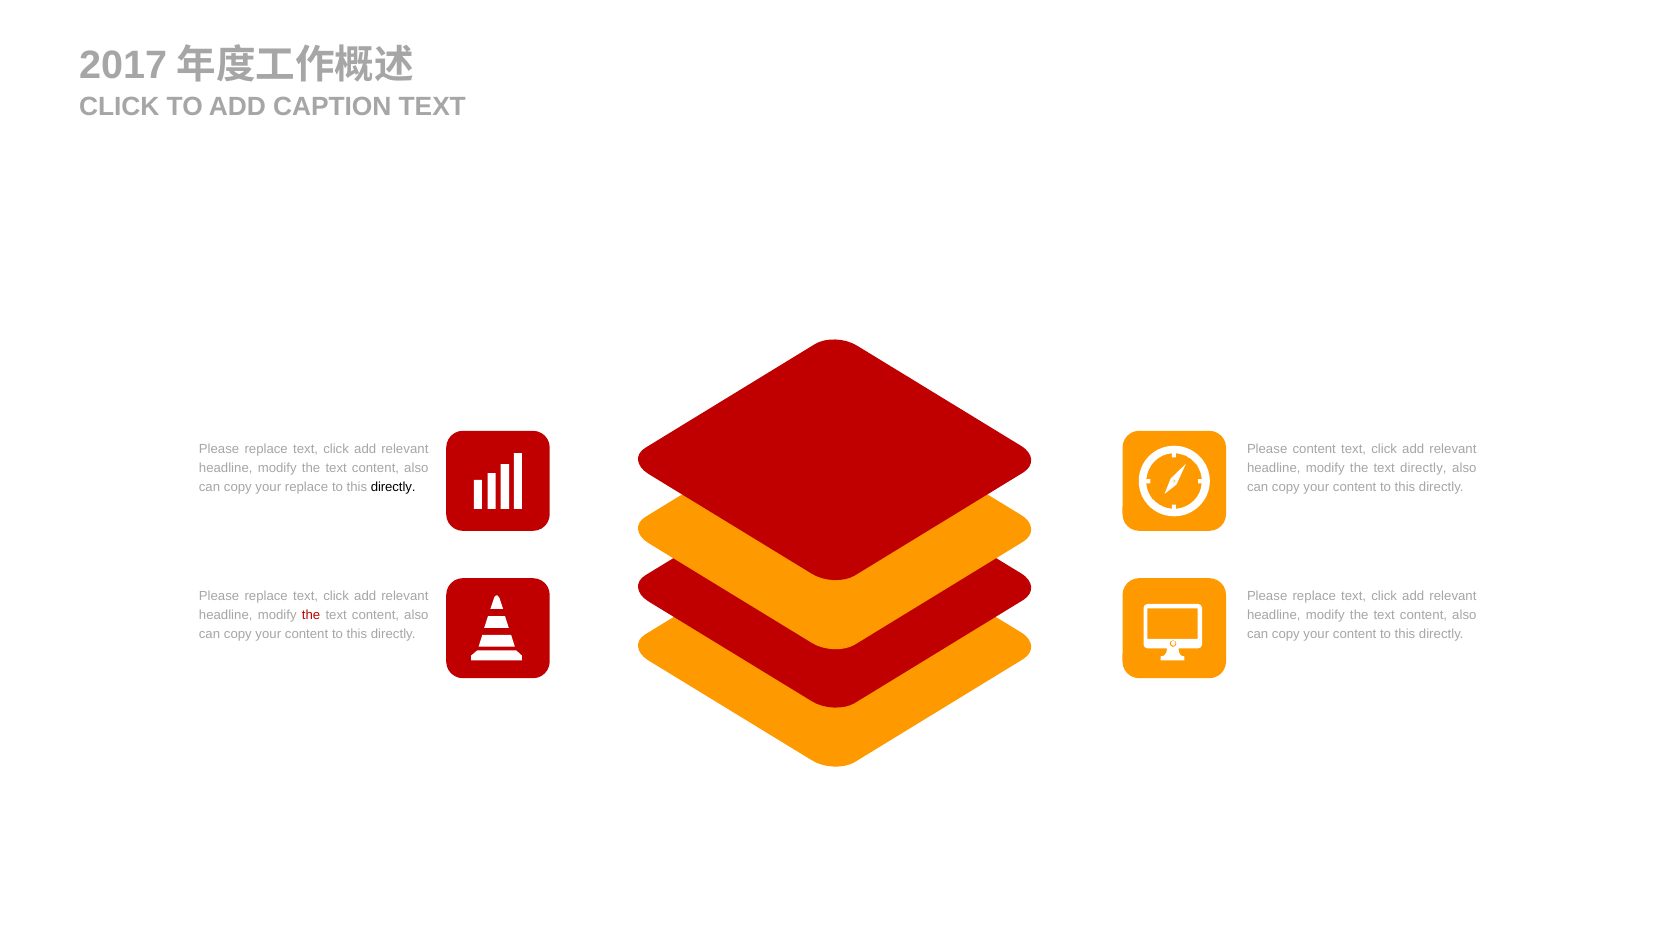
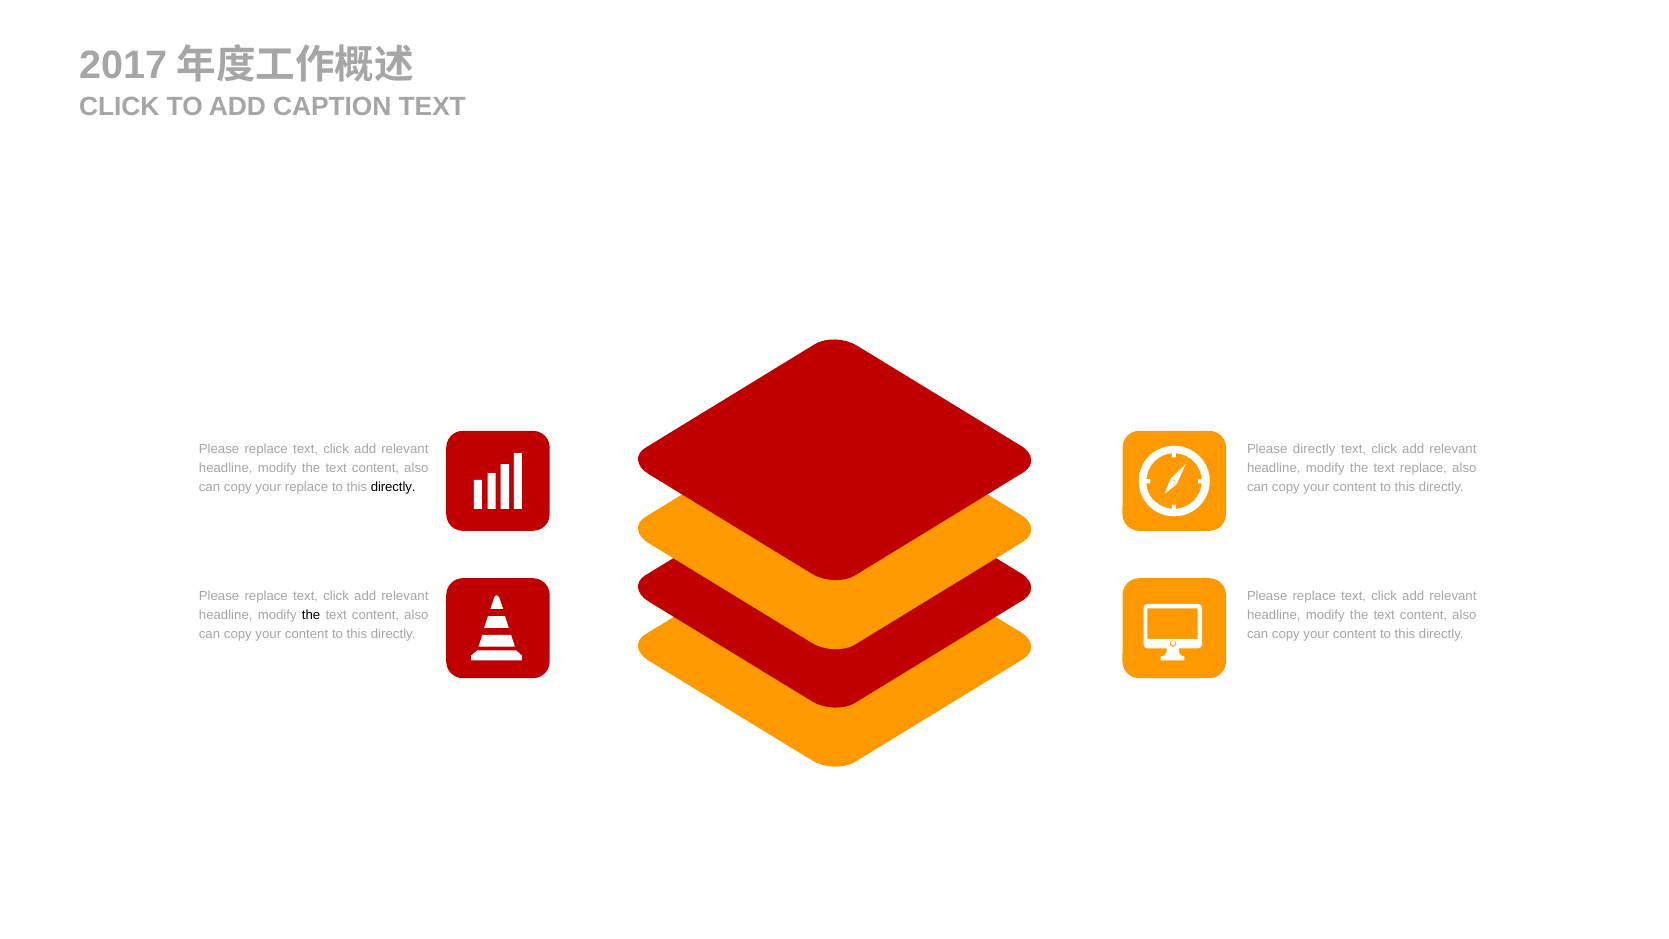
Please content: content -> directly (1314, 449)
text directly: directly -> replace (1423, 468)
the colour: red -> black (311, 615)
